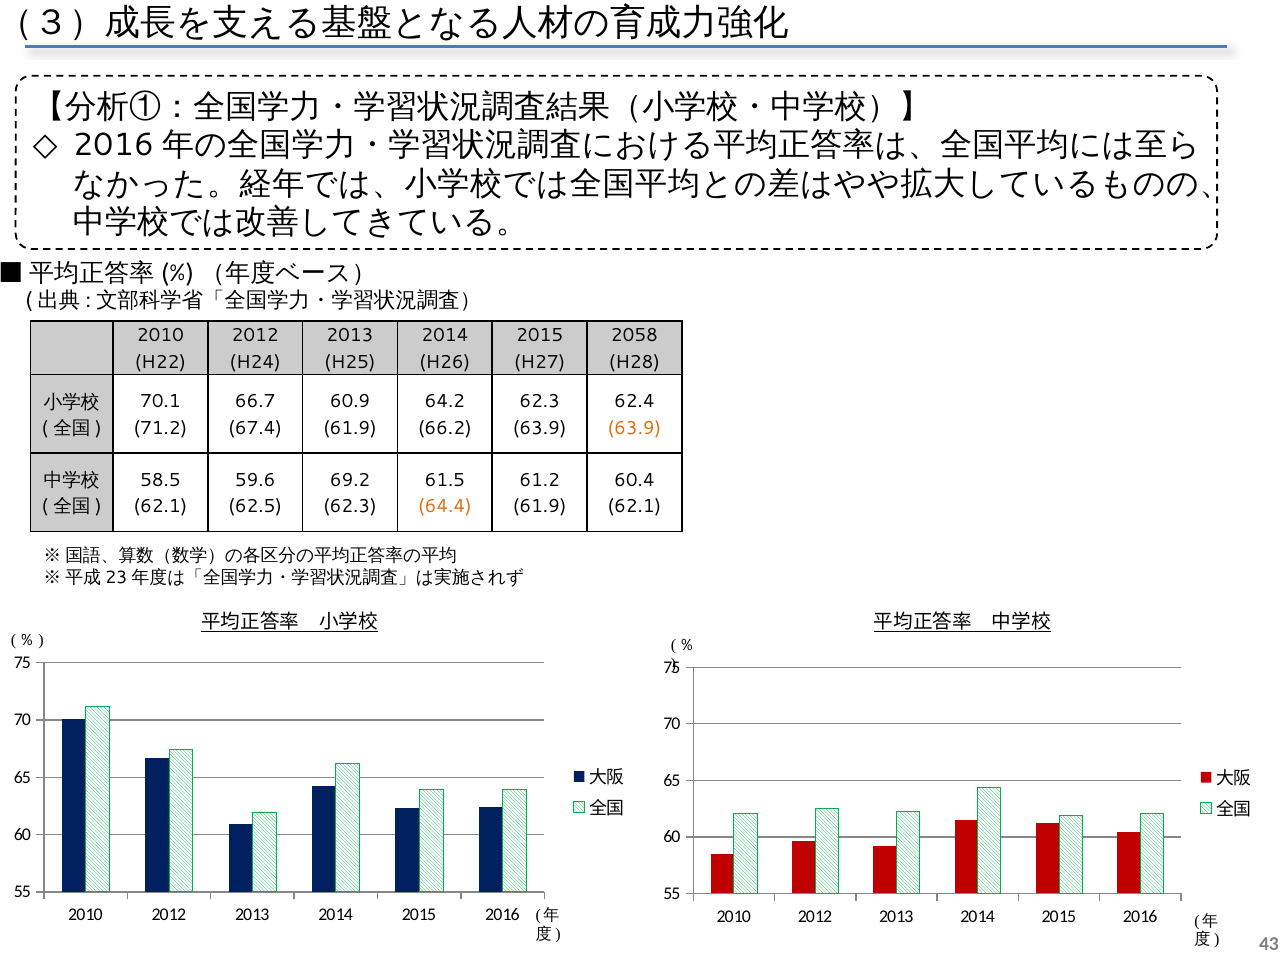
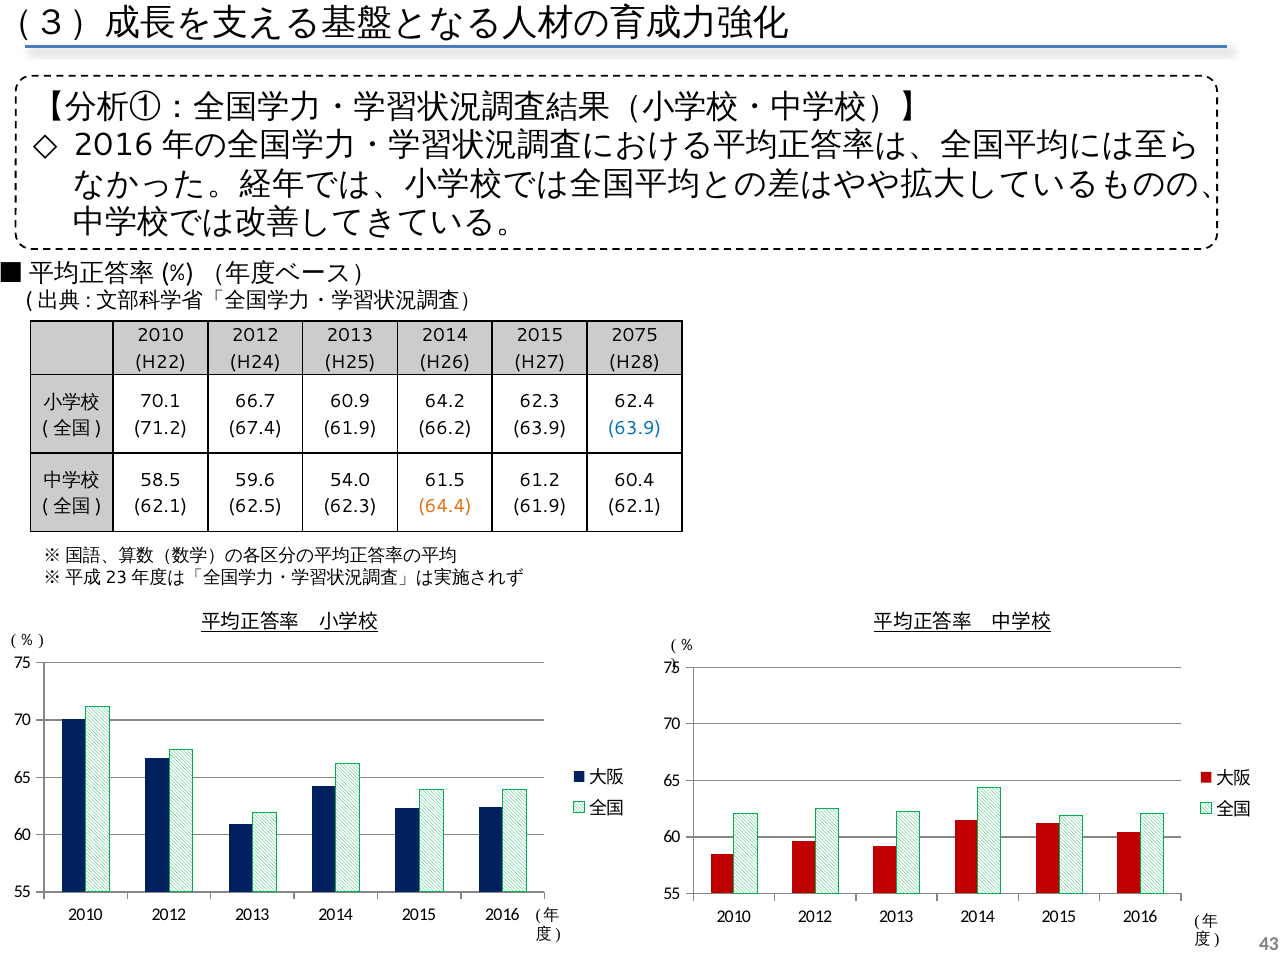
2058: 2058 -> 2075 (634, 336)
63.9 colour: orange -> blue (634, 428)
69.2: 69.2 -> 54.0 (350, 480)
